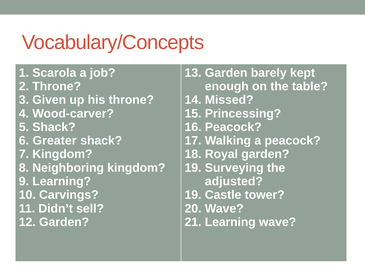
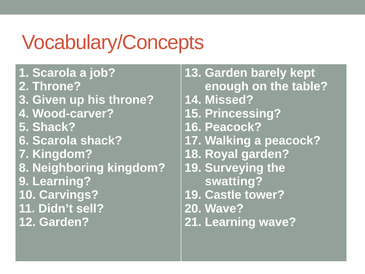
6 Greater: Greater -> Scarola (55, 141)
adjusted: adjusted -> swatting (234, 181)
